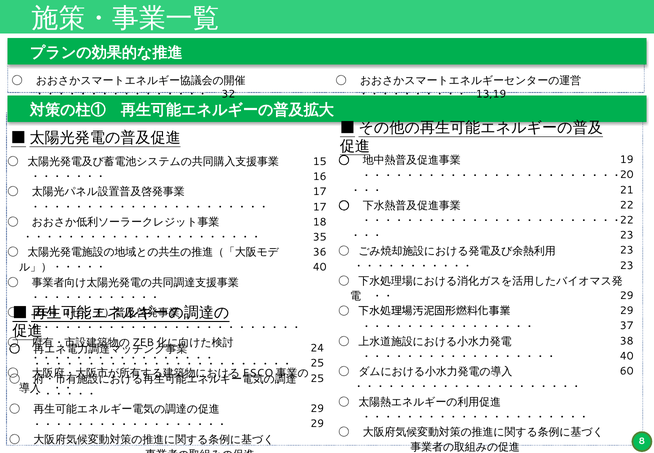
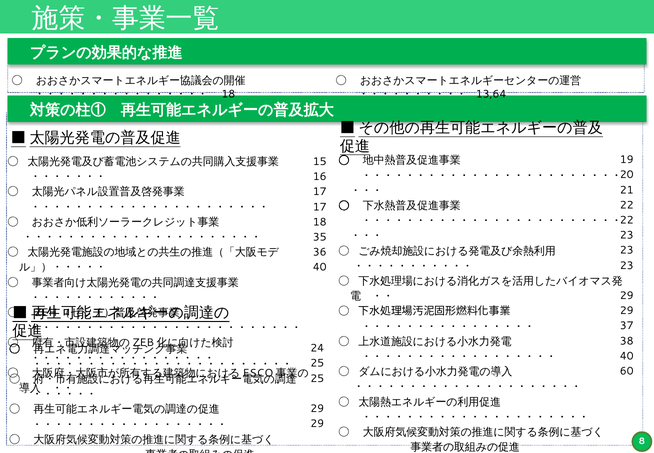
32: 32 -> 18 (228, 94)
13,19: 13,19 -> 13,64 (491, 94)
